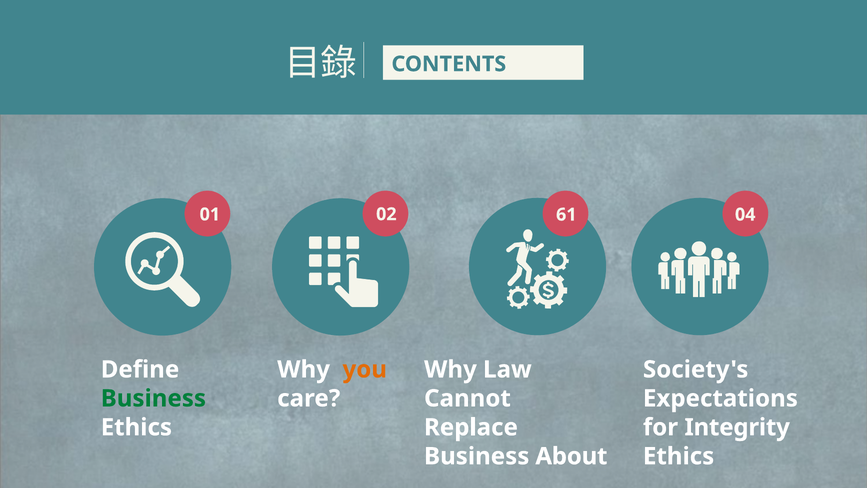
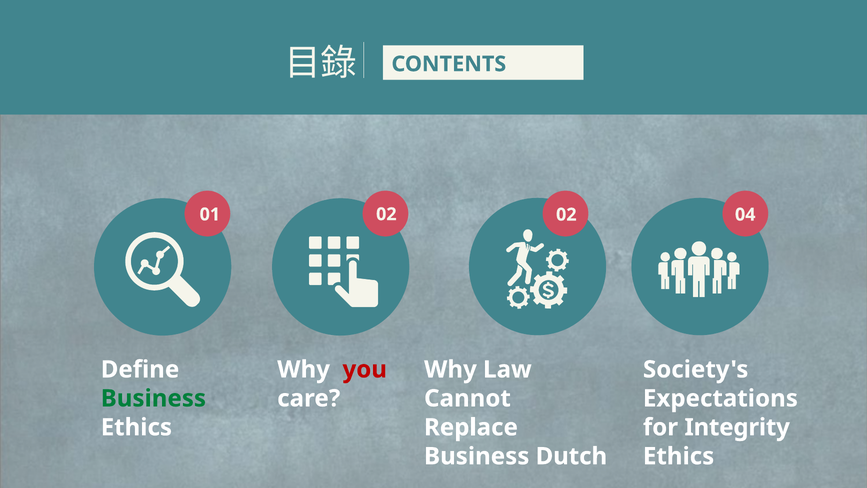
02 61: 61 -> 02 (566, 215)
you colour: orange -> red (365, 369)
About: About -> Dutch (571, 456)
